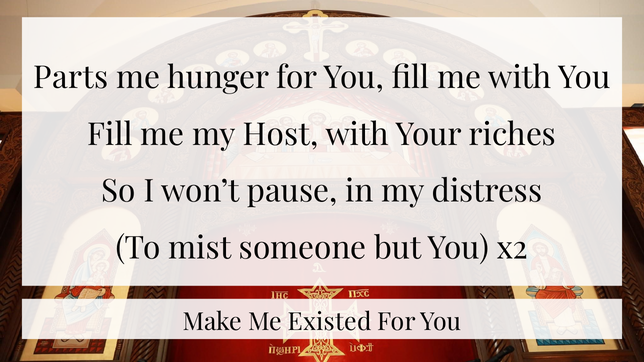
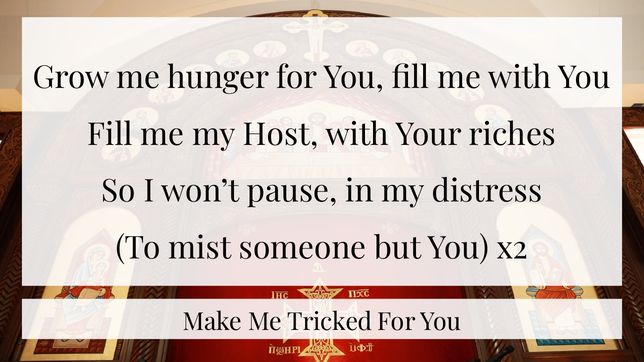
Parts: Parts -> Grow (71, 78)
Existed: Existed -> Tricked (330, 322)
